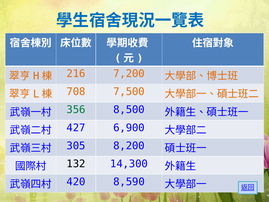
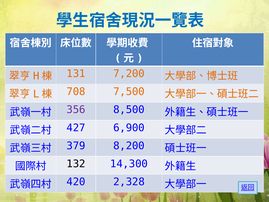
216: 216 -> 131 (76, 74)
356 colour: green -> purple (76, 110)
305: 305 -> 379 (76, 146)
8,590: 8,590 -> 2,328 (129, 182)
